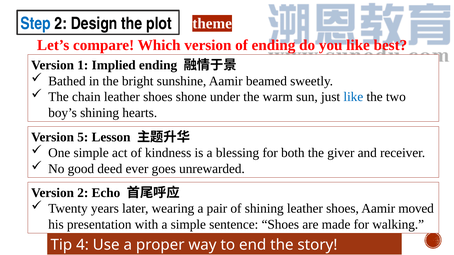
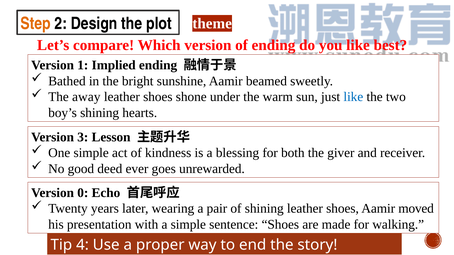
Step colour: blue -> orange (36, 24)
chain: chain -> away (86, 97)
5: 5 -> 3 (83, 137)
Version 2: 2 -> 0 (83, 193)
